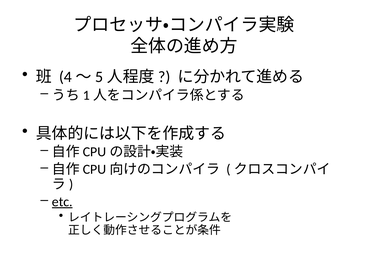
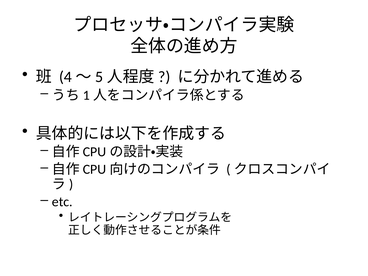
etc underline: present -> none (62, 202)
